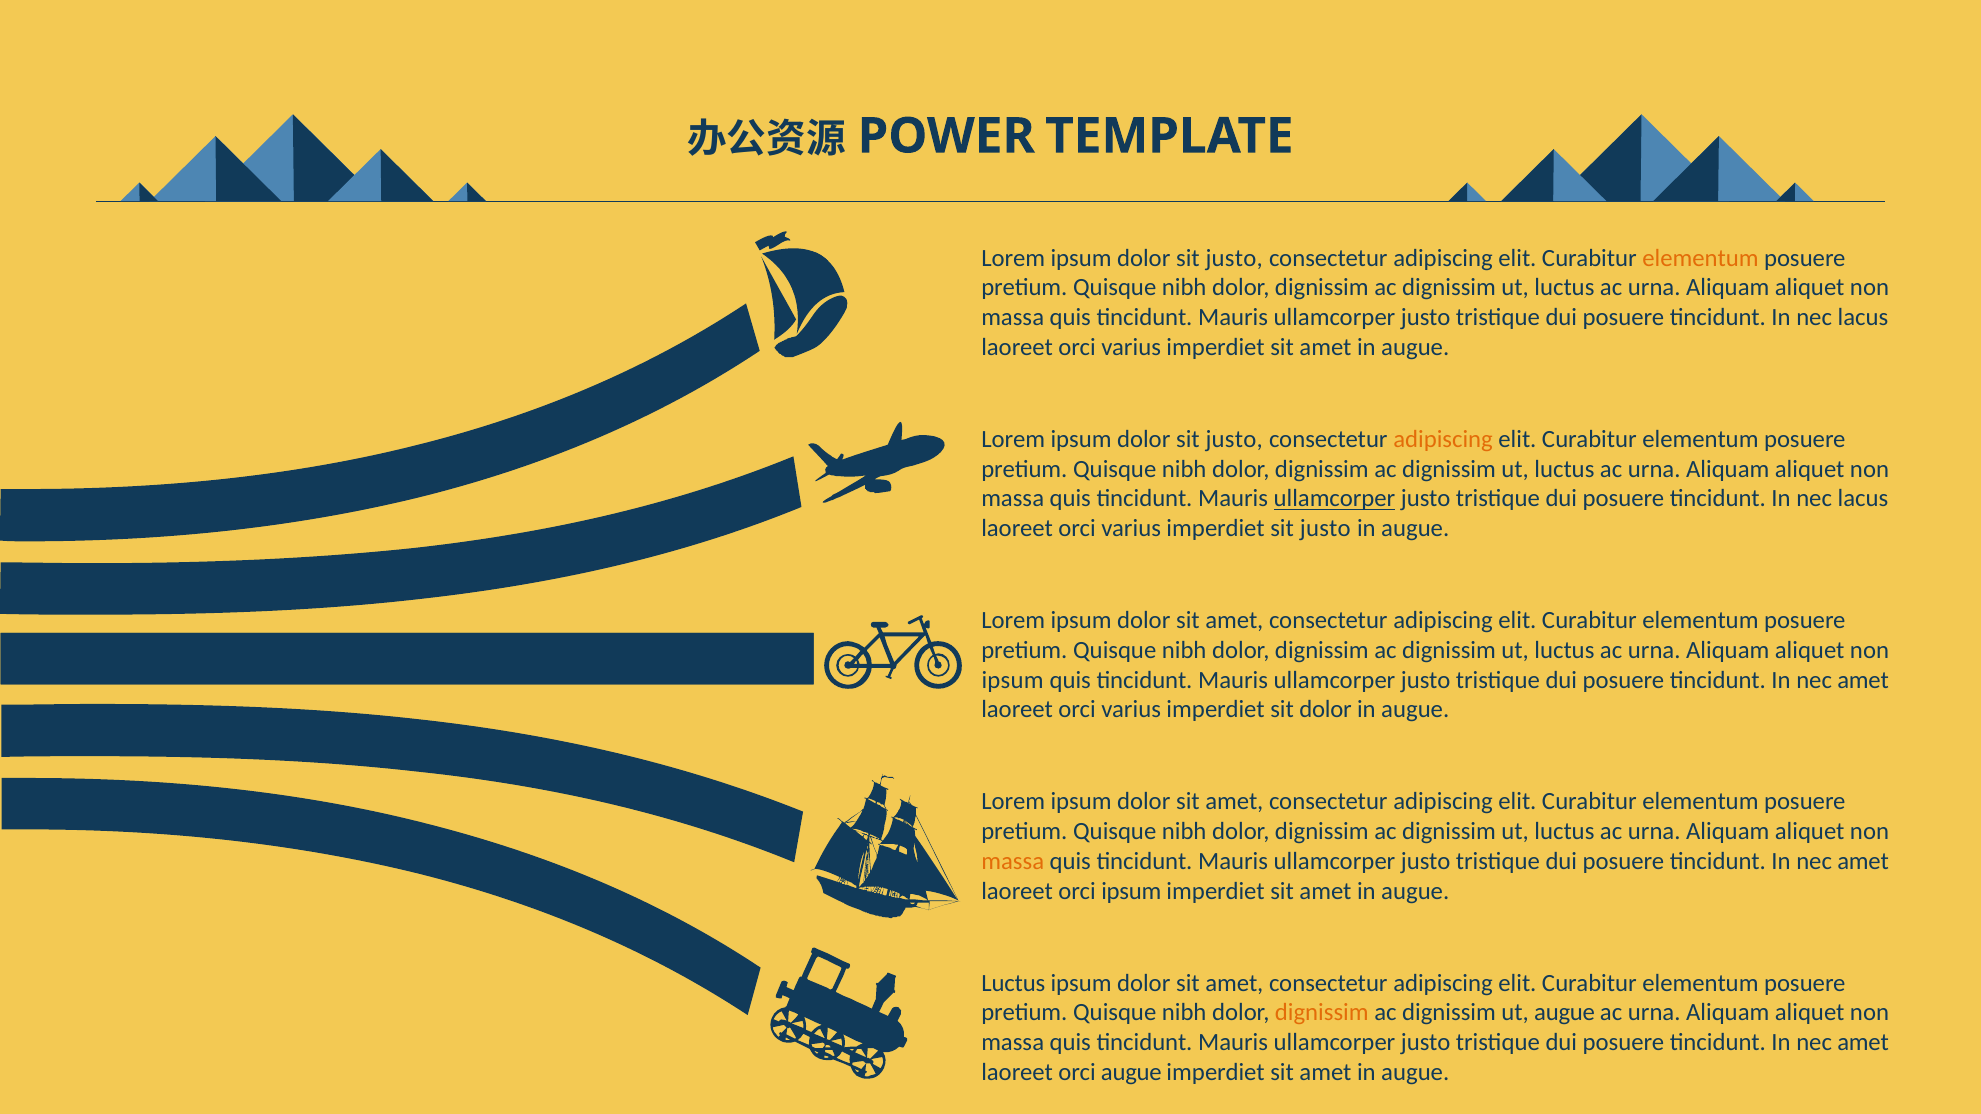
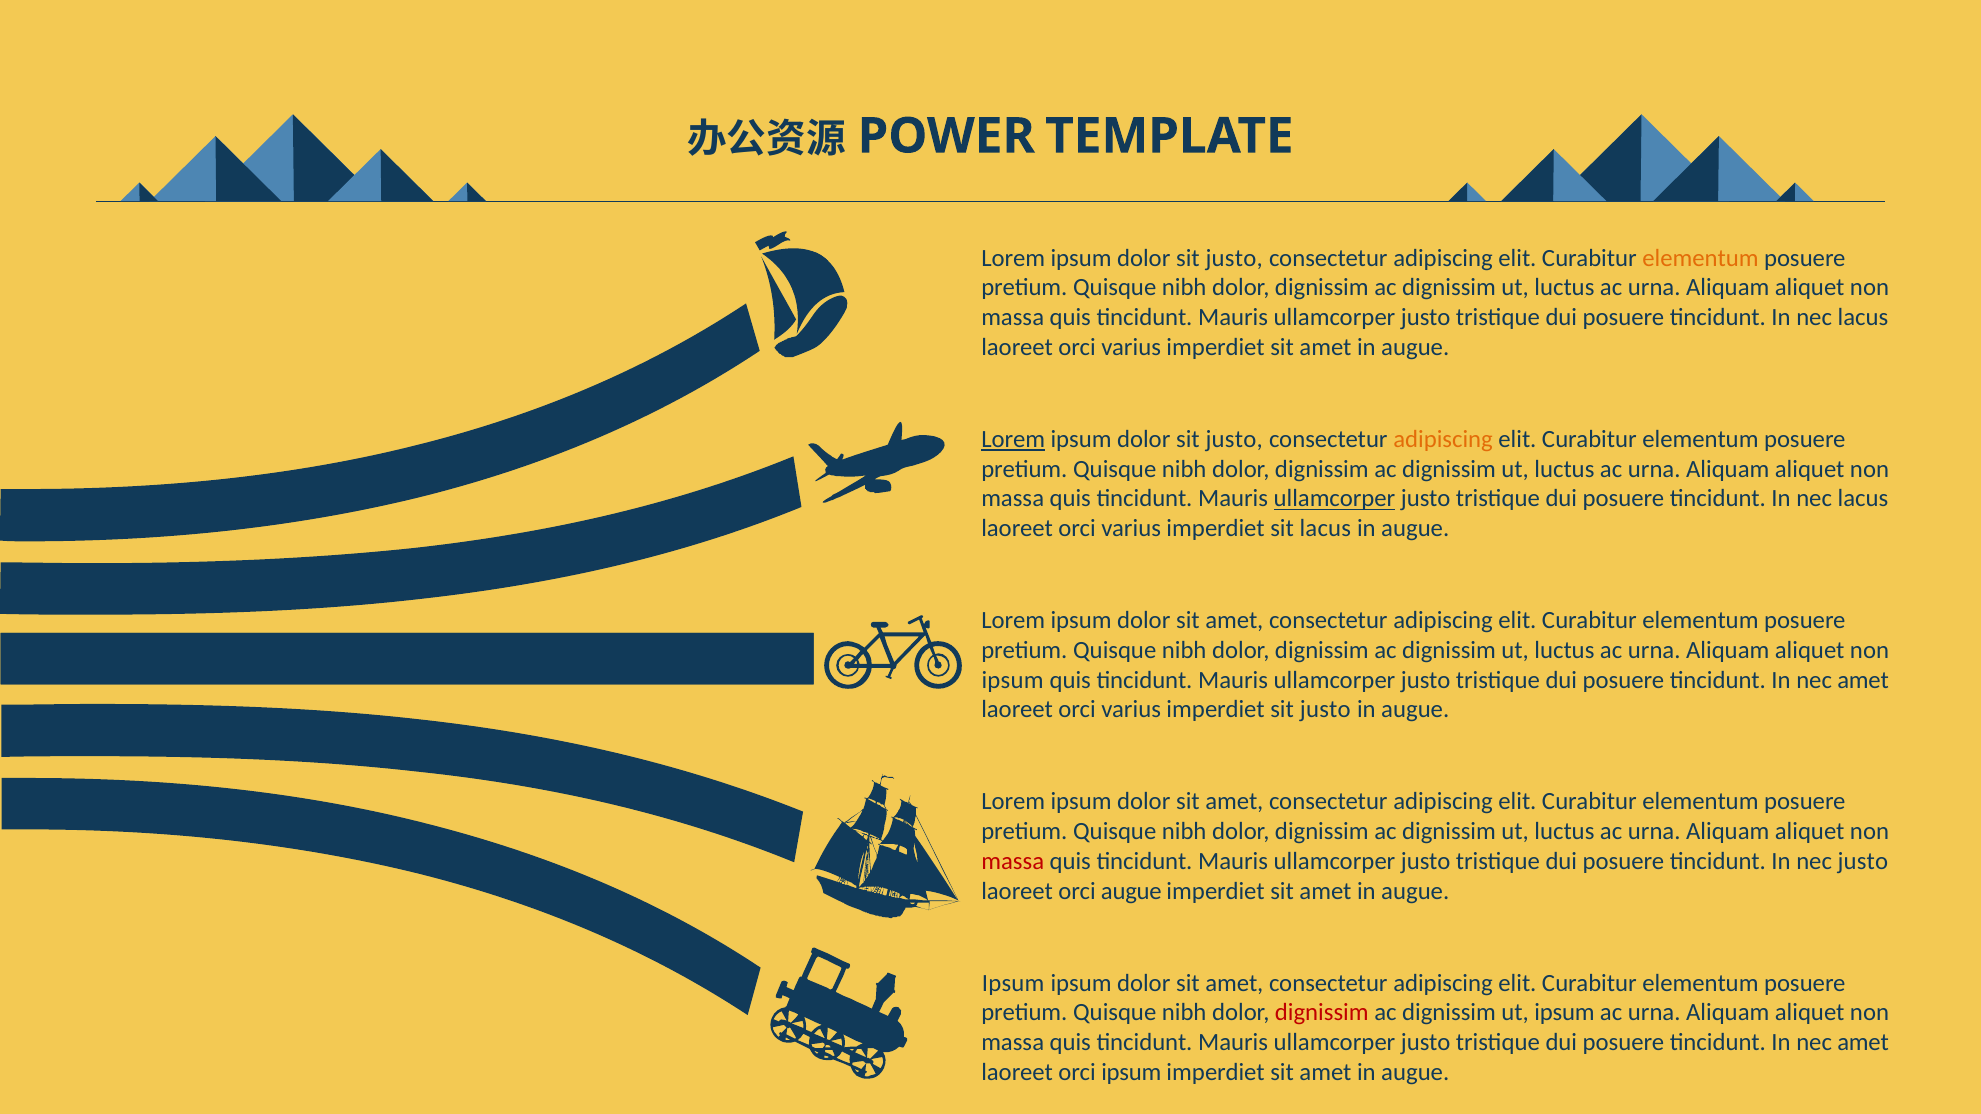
Lorem underline: none -> present (1013, 439)
imperdiet sit justo: justo -> lacus (1325, 529)
imperdiet sit dolor: dolor -> justo (1325, 710)
massa colour: orange -> red (1013, 861)
amet: amet -> justo (1863, 861)
orci ipsum: ipsum -> augue (1131, 891)
Luctus: Luctus -> Ipsum (1013, 983)
dignissim colour: orange -> red (1322, 1013)
ut augue: augue -> ipsum (1565, 1013)
orci augue: augue -> ipsum (1131, 1072)
